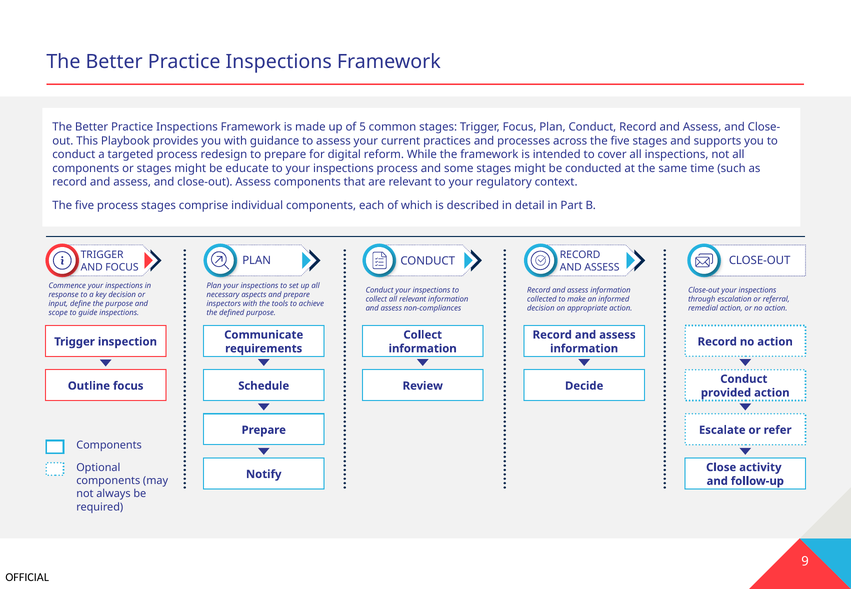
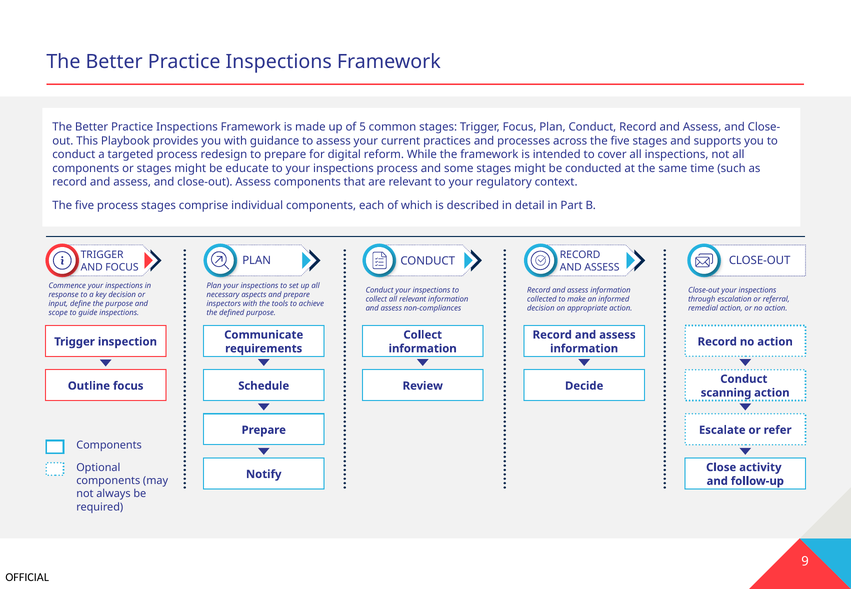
provided: provided -> scanning (726, 393)
